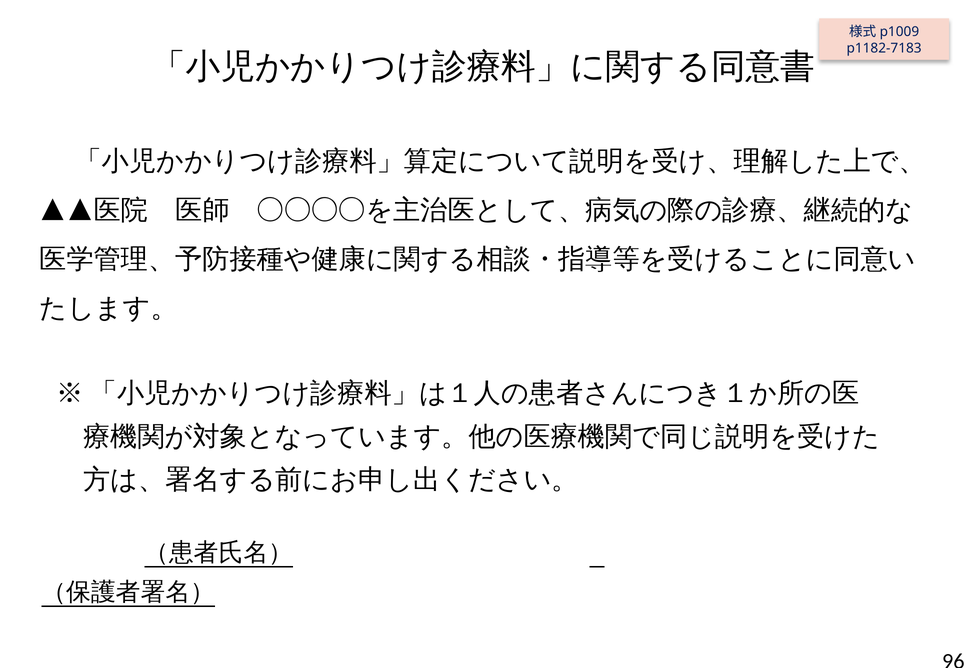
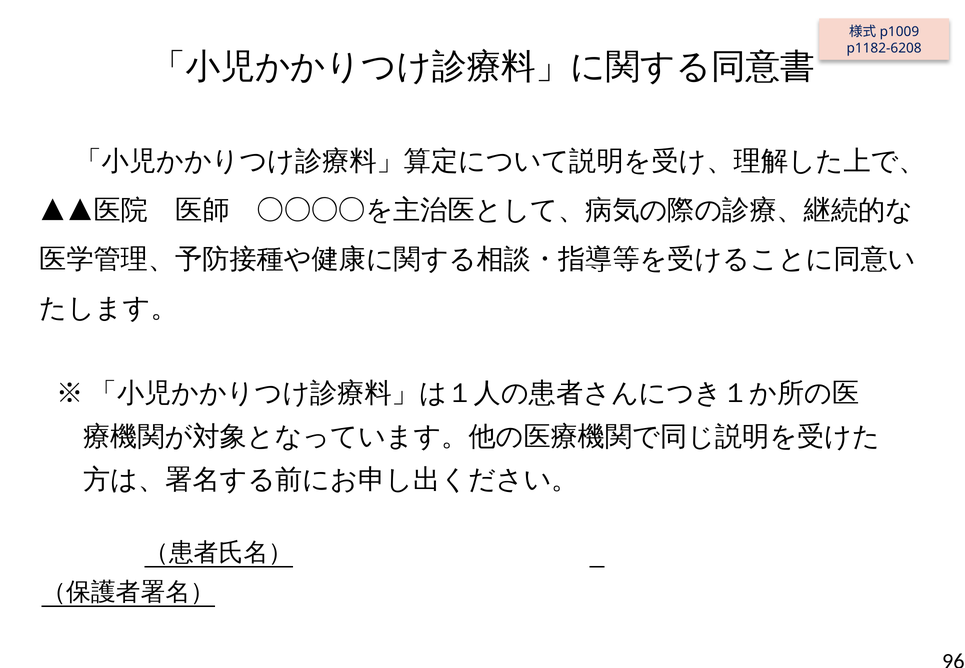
p1182-7183: p1182-7183 -> p1182-6208 (884, 48)
